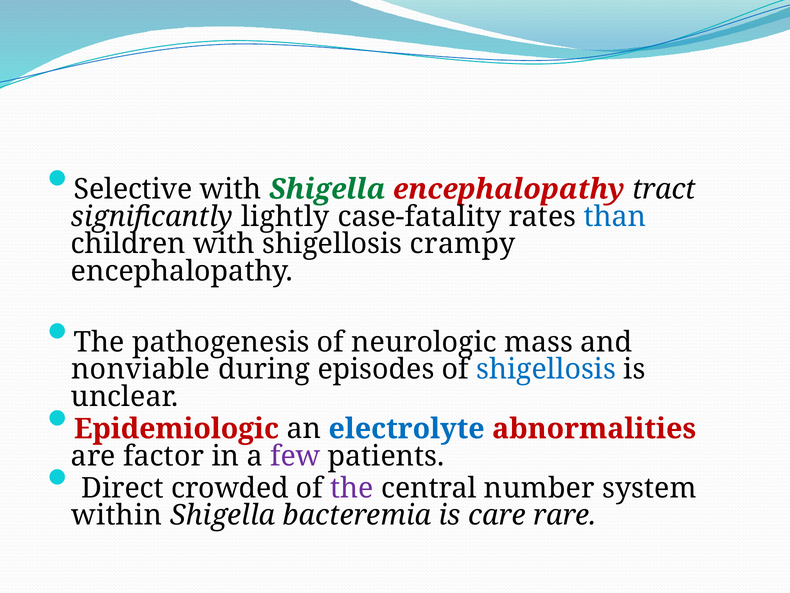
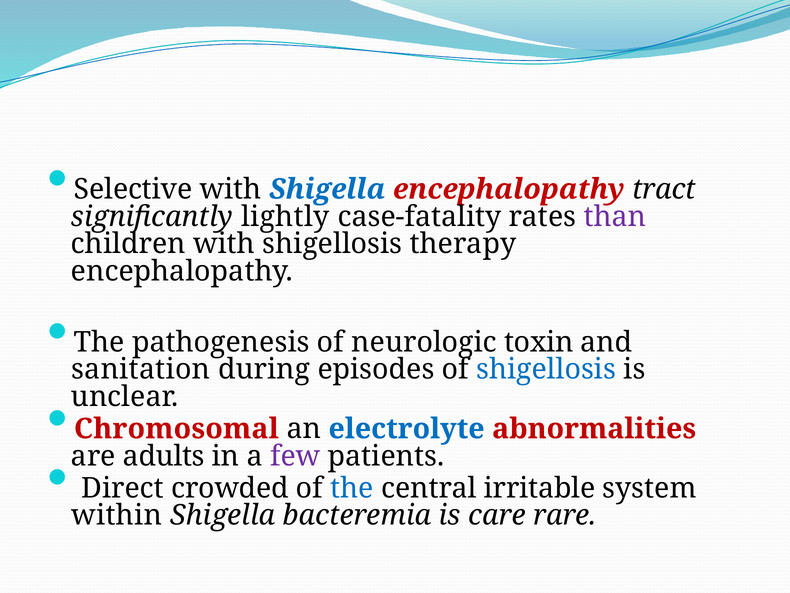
Shigella colour: green -> blue (327, 189)
than colour: blue -> purple (615, 216)
crampy: crampy -> therapy (463, 244)
mass: mass -> toxin (539, 342)
nonviable: nonviable -> sanitation (141, 369)
Epidemiologic: Epidemiologic -> Chromosomal (176, 428)
factor: factor -> adults (164, 456)
the colour: purple -> blue (352, 488)
number: number -> irritable (540, 488)
